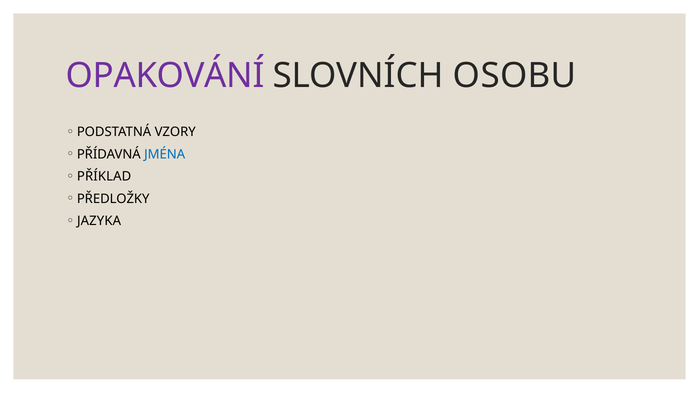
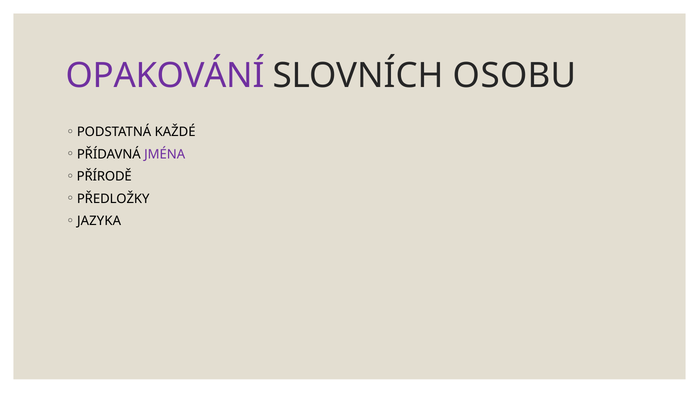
VZORY: VZORY -> KAŽDÉ (175, 132)
JMÉNA colour: blue -> purple (165, 154)
PŘÍKLAD: PŘÍKLAD -> PŘÍRODĚ (104, 177)
